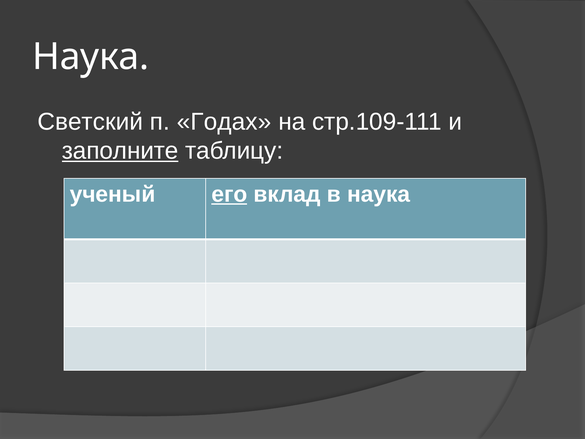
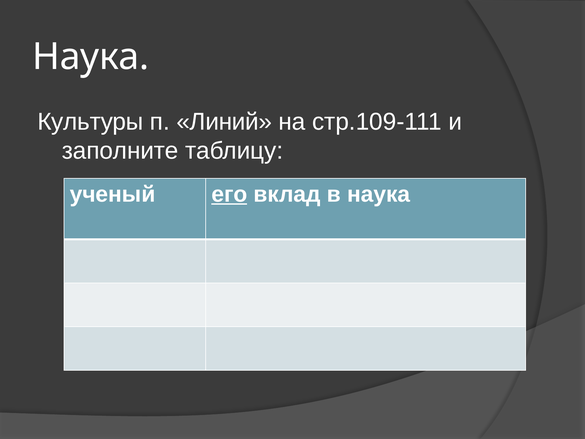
Светский: Светский -> Культуры (90, 122)
Годах: Годах -> Линий (224, 122)
заполните underline: present -> none (120, 151)
